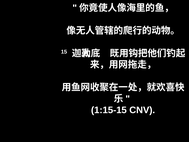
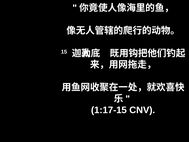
1:15-15: 1:15-15 -> 1:17-15 (109, 110)
